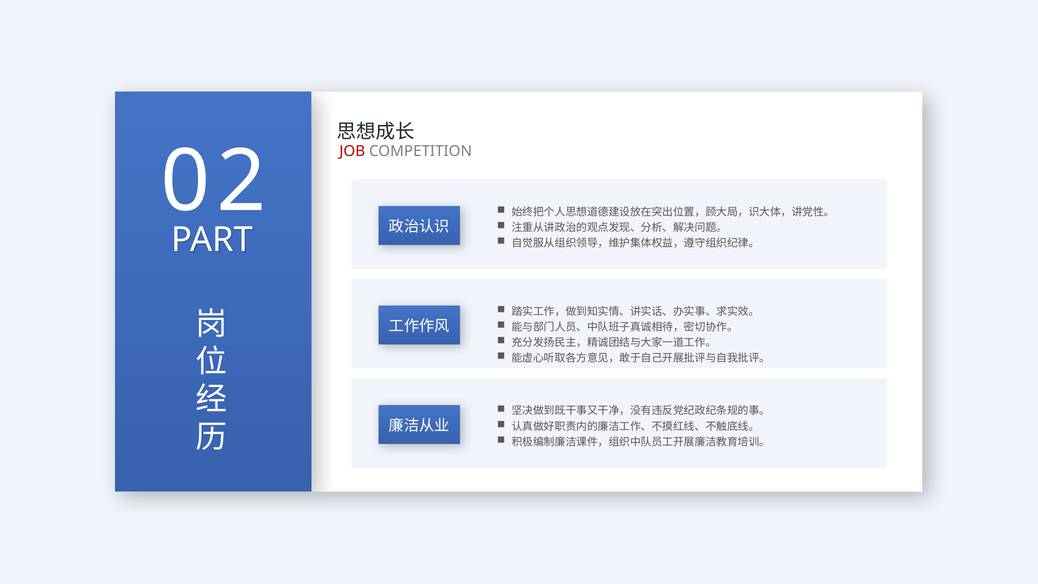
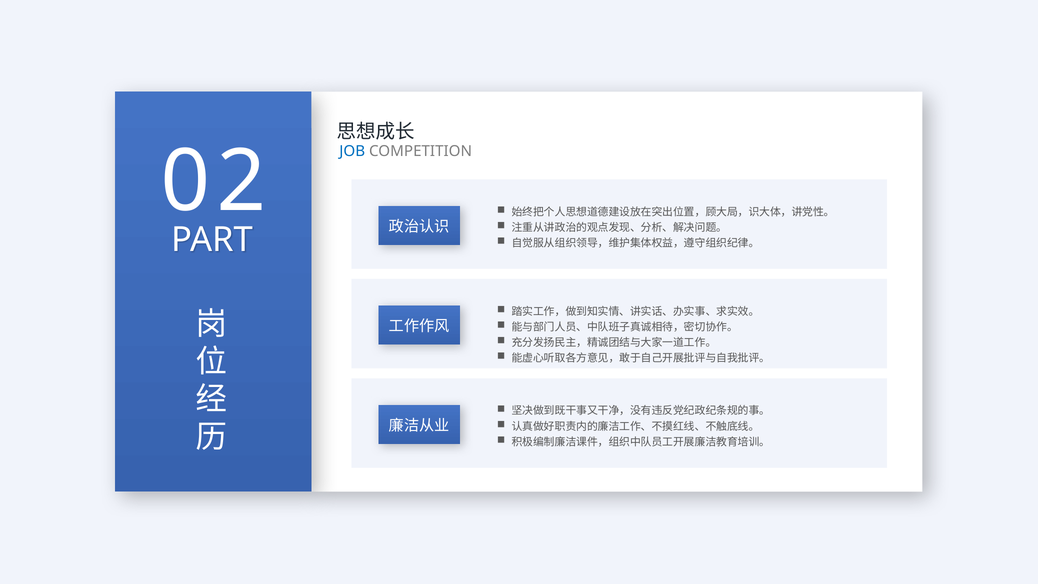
JOB colour: red -> blue (352, 151)
